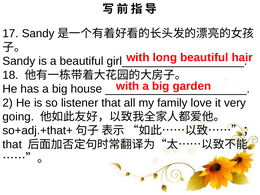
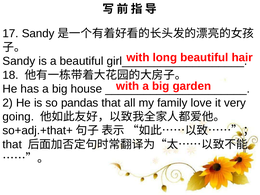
listener: listener -> pandas (80, 103)
